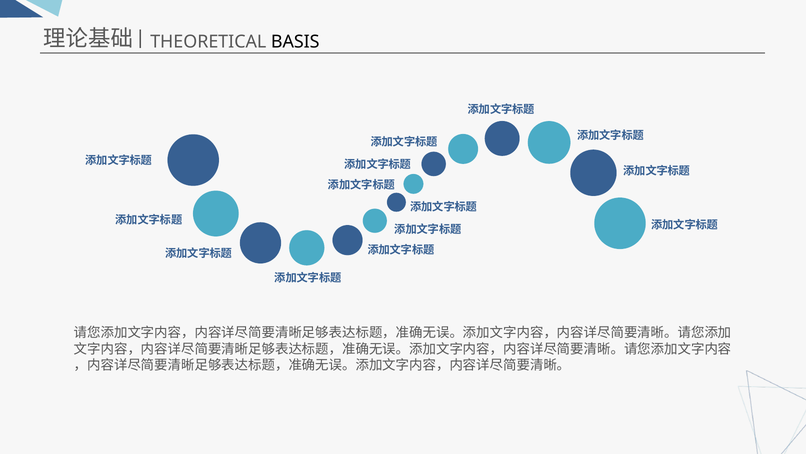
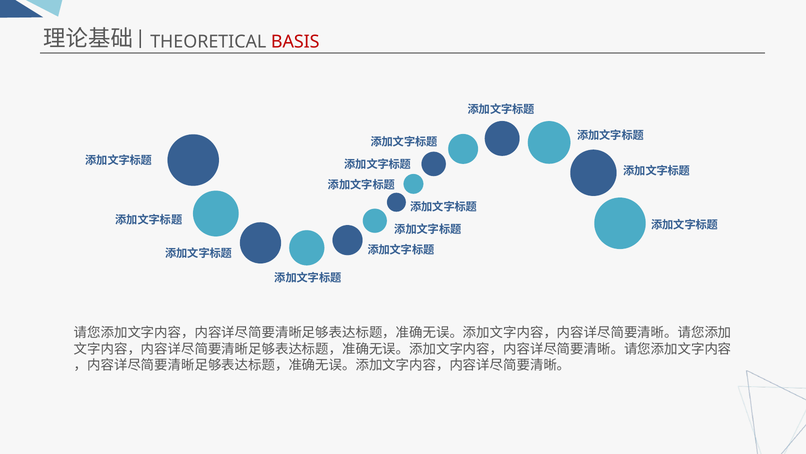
BASIS colour: black -> red (295, 42)
